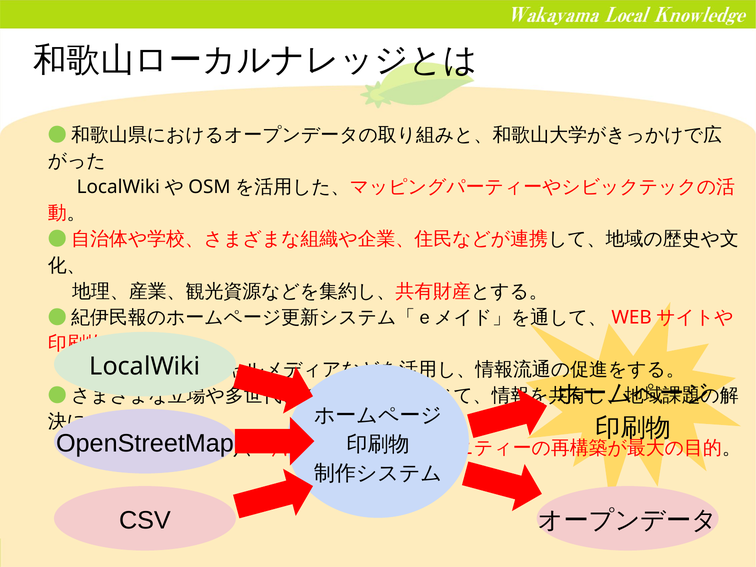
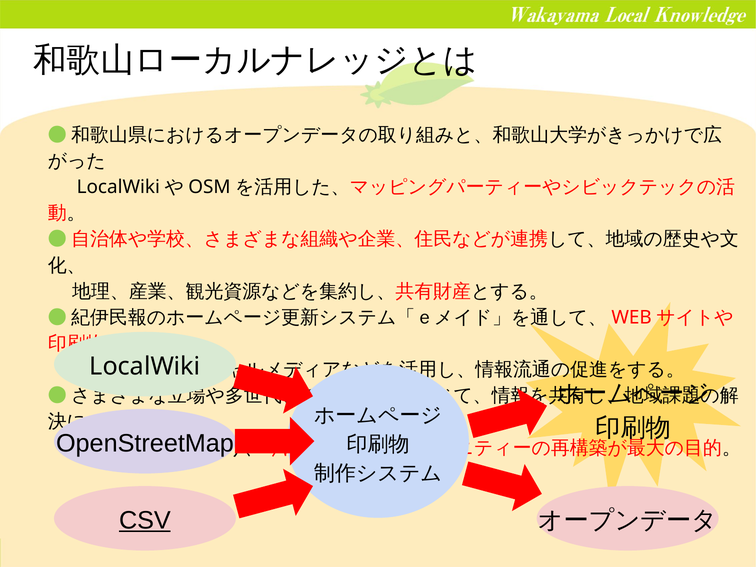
CSV underline: none -> present (145, 520)
